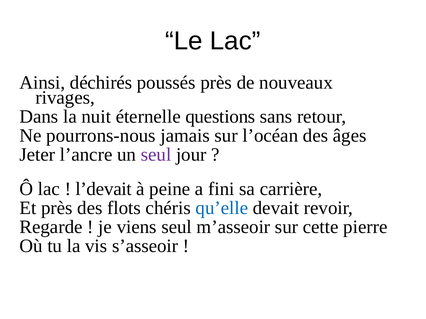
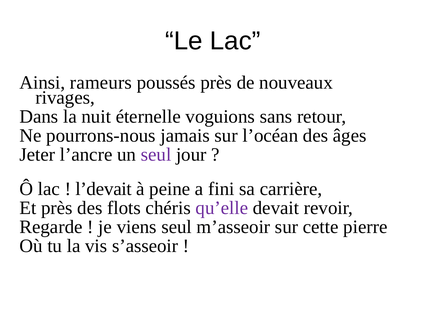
déchirés: déchirés -> rameurs (101, 83)
questions: questions -> voguions (220, 117)
qu’elle colour: blue -> purple (222, 208)
